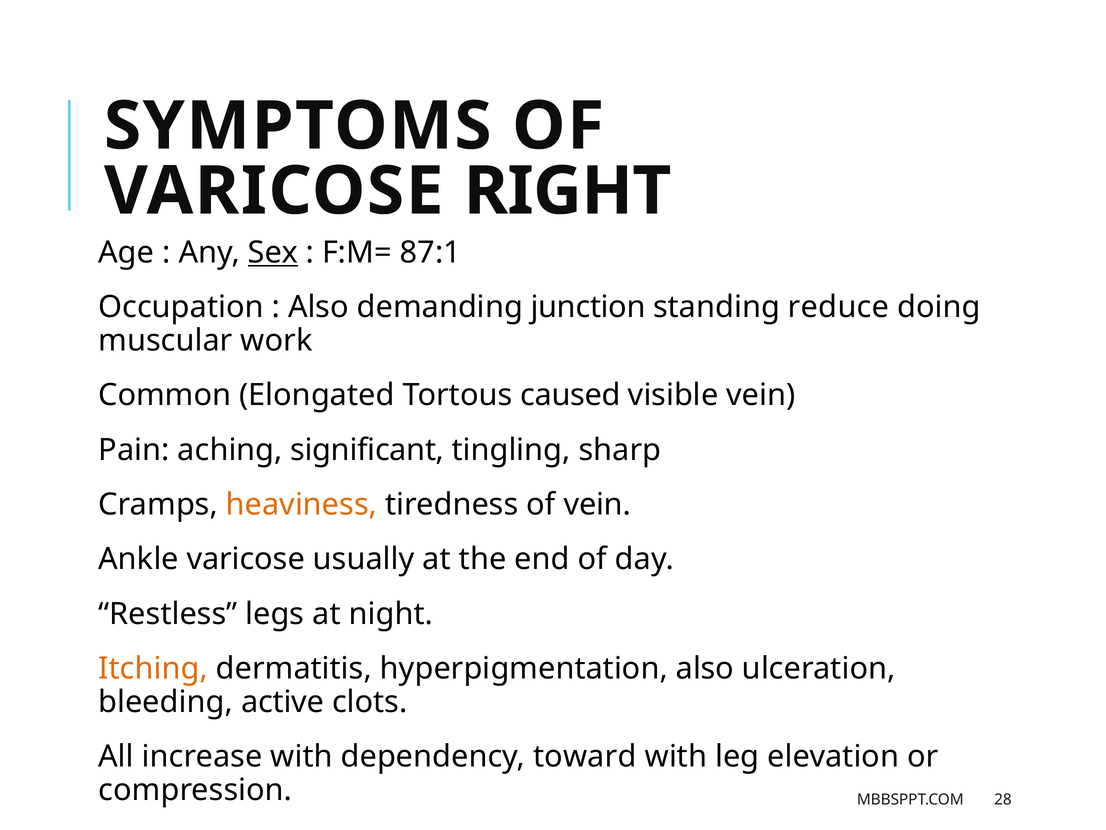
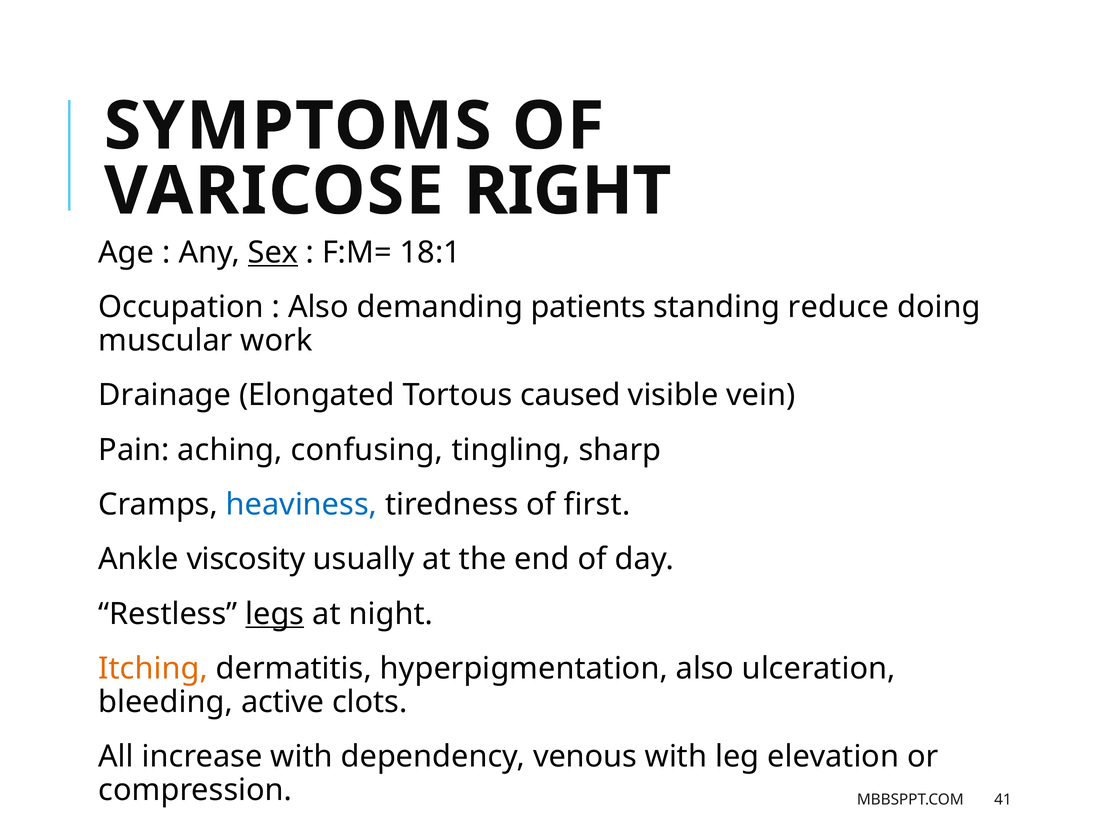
87:1: 87:1 -> 18:1 (430, 252)
junction: junction -> patients (588, 307)
Common: Common -> Drainage (165, 395)
significant: significant -> confusing (367, 450)
heaviness colour: orange -> blue (301, 504)
of vein: vein -> first (597, 504)
Ankle varicose: varicose -> viscosity (246, 559)
legs underline: none -> present (275, 614)
toward: toward -> venous (585, 756)
28: 28 -> 41 (1003, 799)
